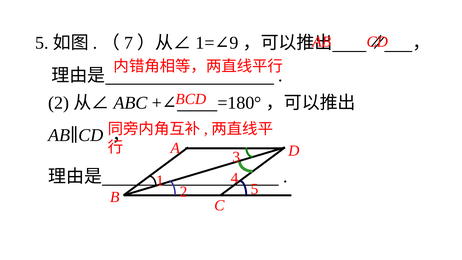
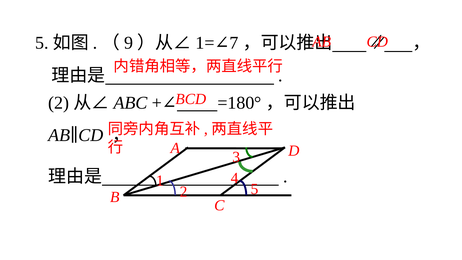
7: 7 -> 9 (129, 43)
9: 9 -> 7 (234, 43)
